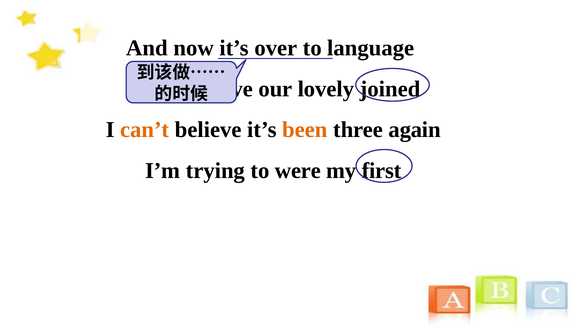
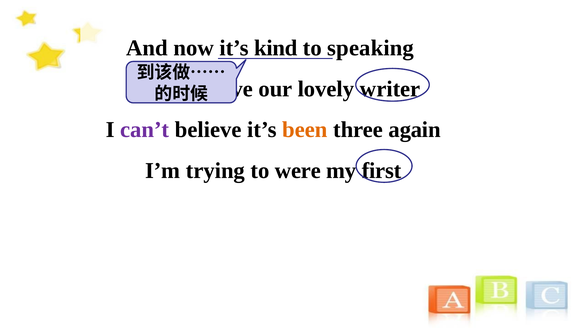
over: over -> kind (276, 48)
language: language -> speaking (371, 48)
joined: joined -> writer (390, 89)
can’t colour: orange -> purple (145, 130)
